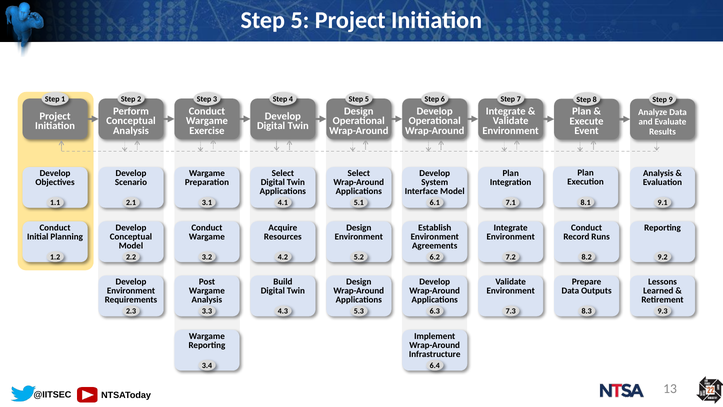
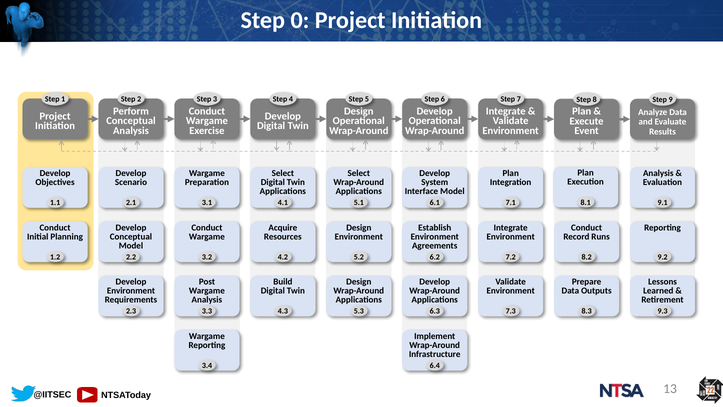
5: 5 -> 0 (300, 20)
